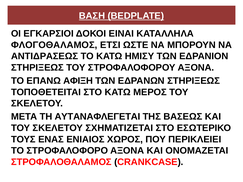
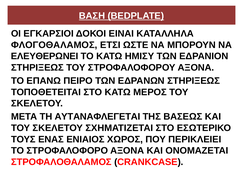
ANTIΔΡΑΣΕΩΣ: ANTIΔΡΑΣΕΩΣ -> ΕΛΕΥΘΕΡΩΝΕΙ (45, 56)
ΑΦΙΞΗ: ΑΦΙΞΗ -> ΠΕΙΡΟ (78, 81)
